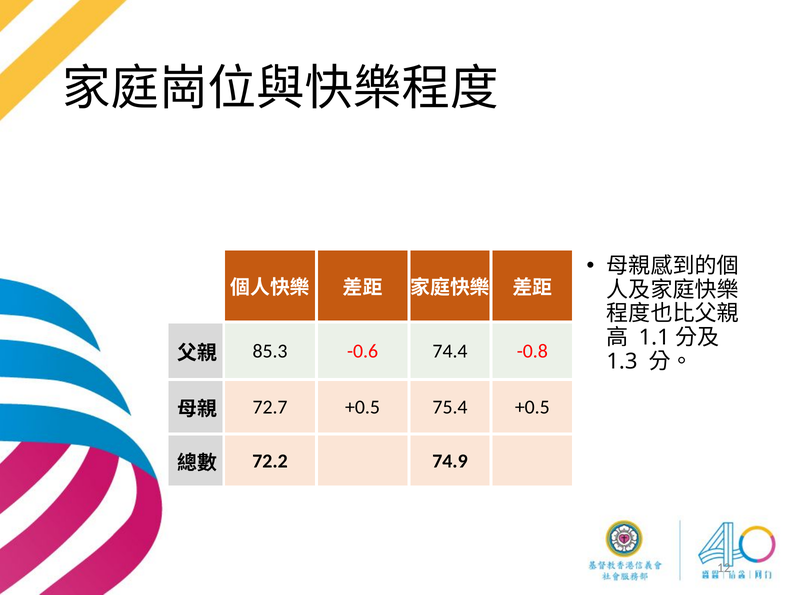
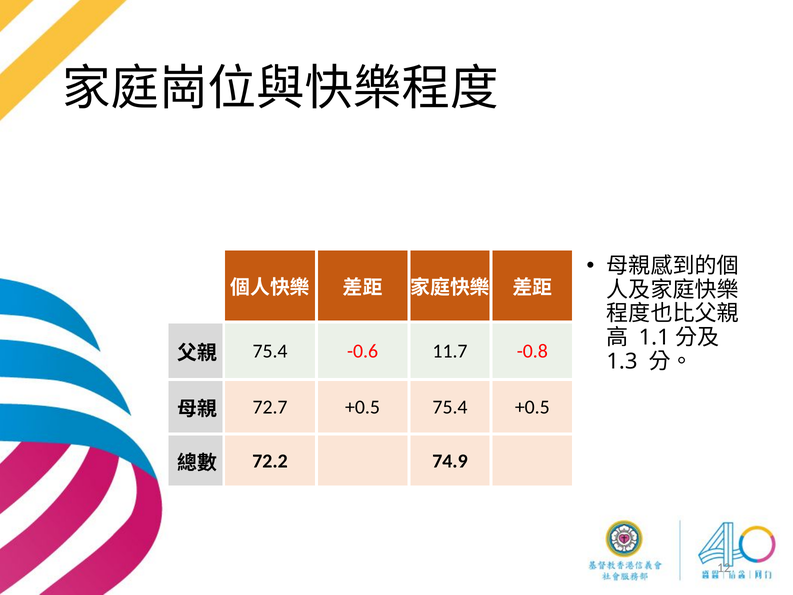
85.3: 85.3 -> 75.4 (270, 351)
74.4: 74.4 -> 11.7 (450, 351)
